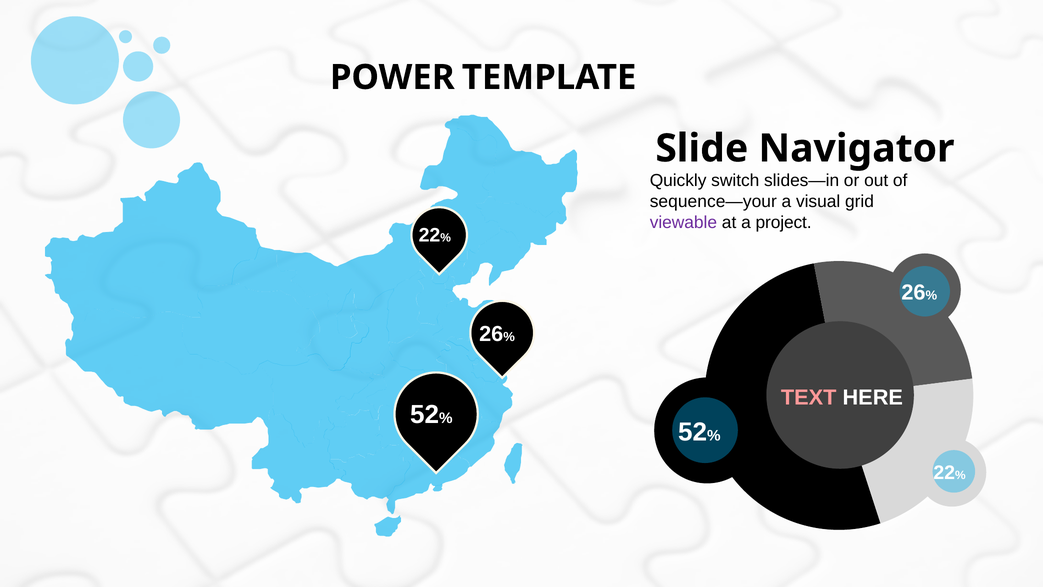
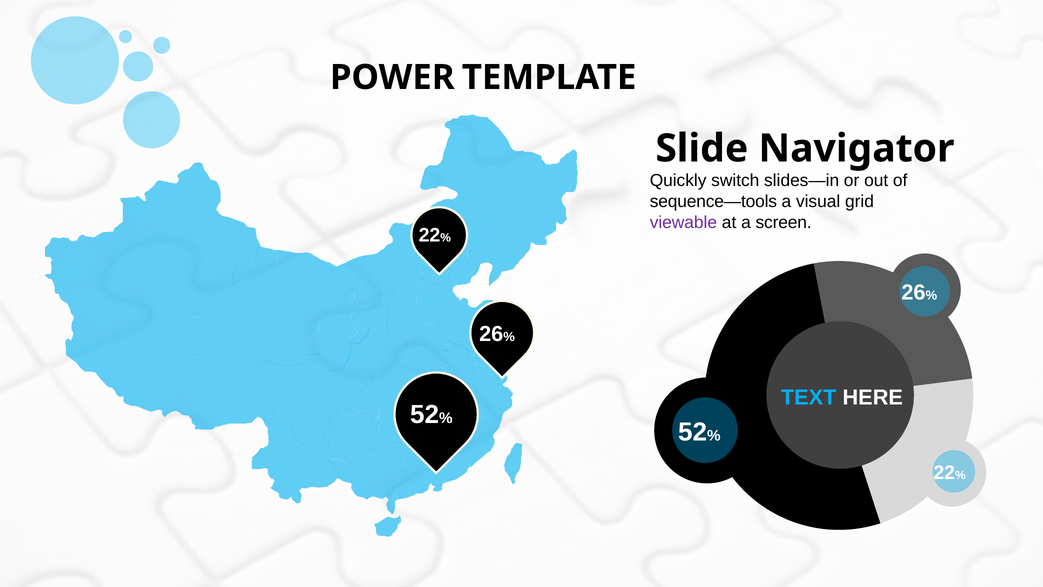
sequence—your: sequence—your -> sequence—tools (713, 202)
project: project -> screen (784, 222)
TEXT colour: pink -> light blue (809, 398)
